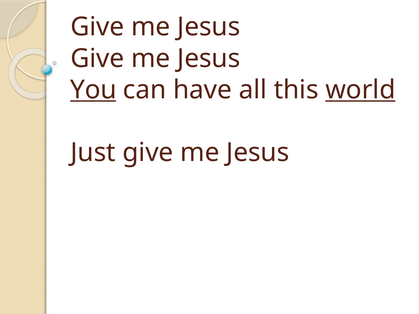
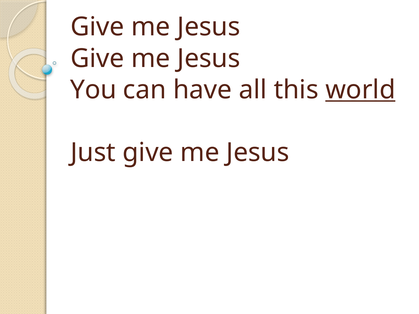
You underline: present -> none (93, 90)
